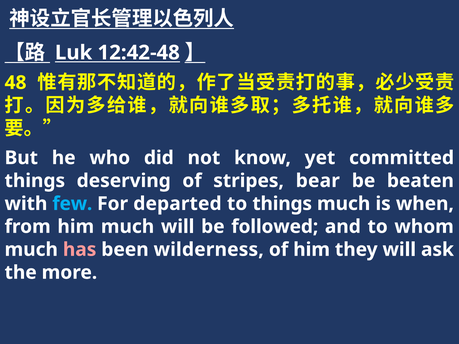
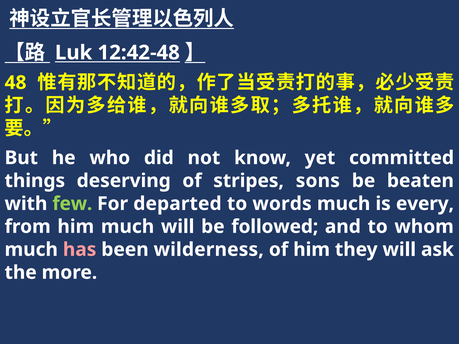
bear: bear -> sons (318, 181)
few colour: light blue -> light green (72, 204)
to things: things -> words (282, 204)
when: when -> every (425, 204)
